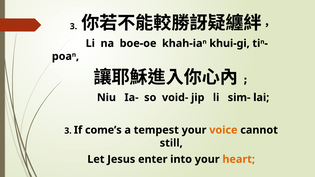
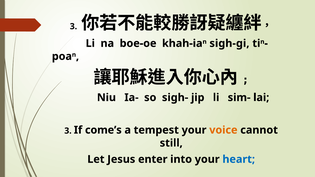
khui-gi: khui-gi -> sigh-gi (229, 43)
void-: void- -> sigh- (175, 98)
heart colour: orange -> blue (239, 159)
